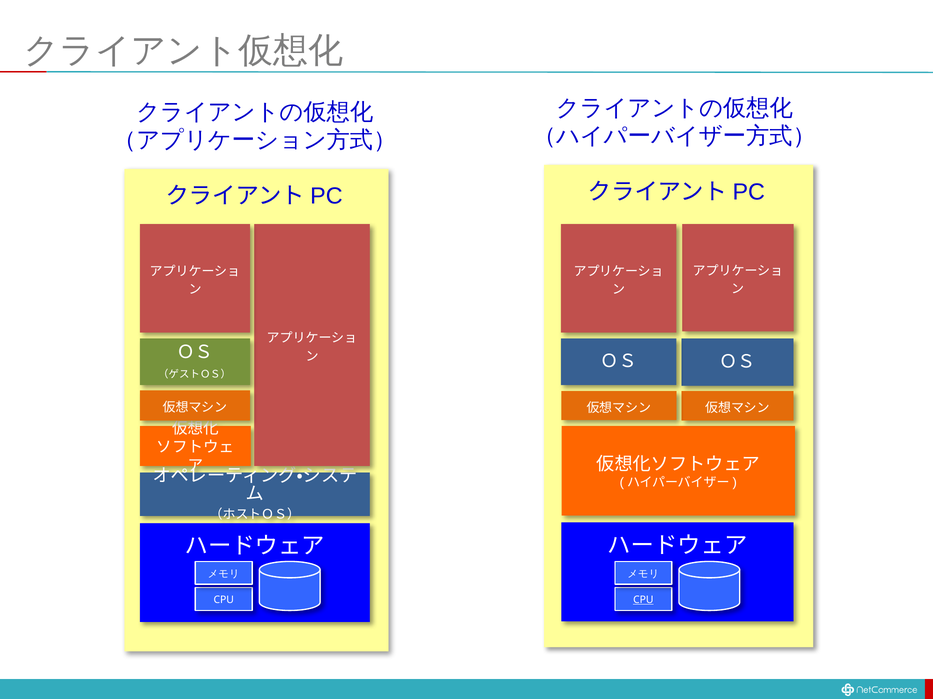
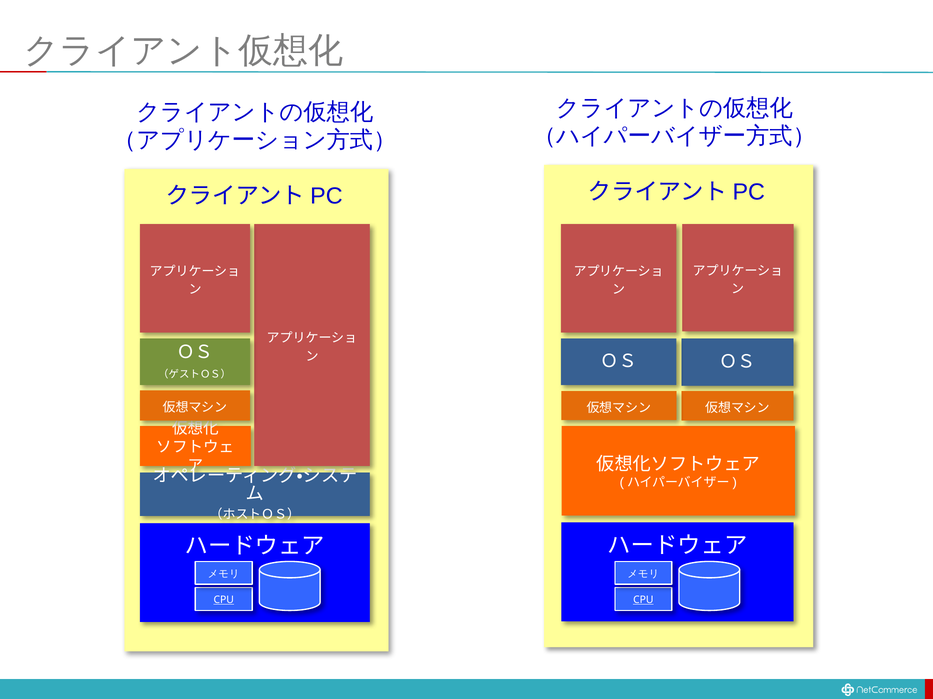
CPU underline: none -> present (224, 600)
